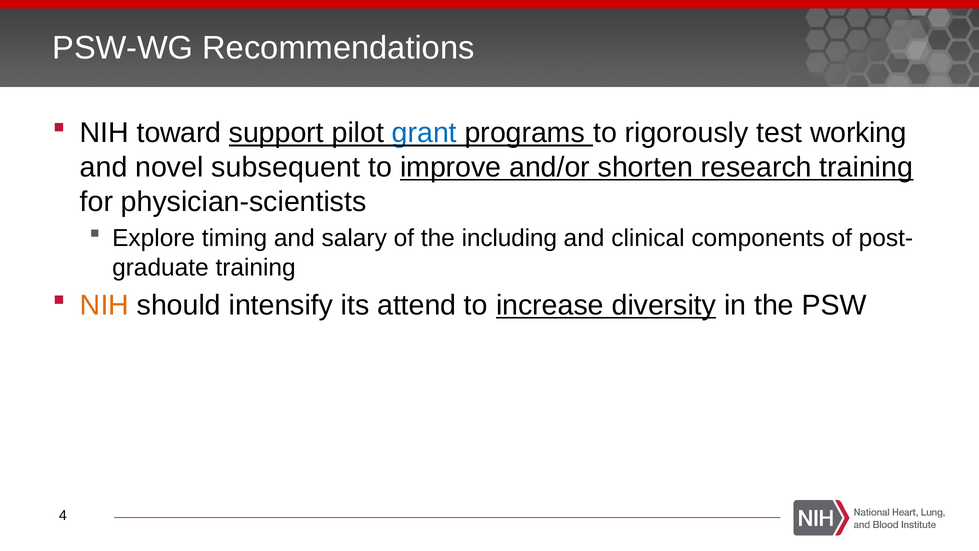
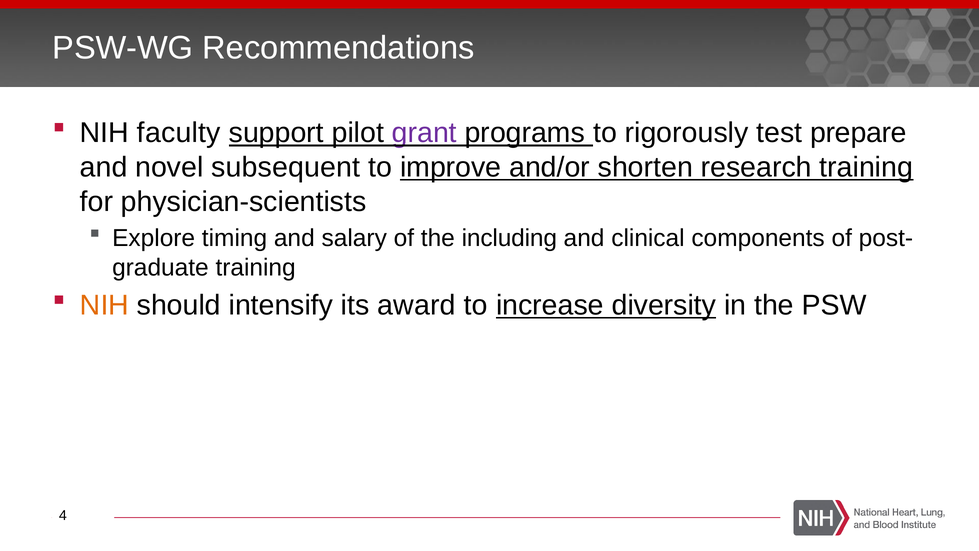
toward: toward -> faculty (179, 133)
grant colour: blue -> purple (424, 133)
working: working -> prepare (858, 133)
attend: attend -> award (417, 305)
